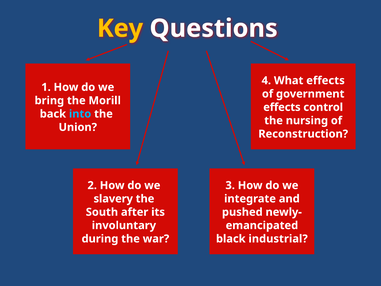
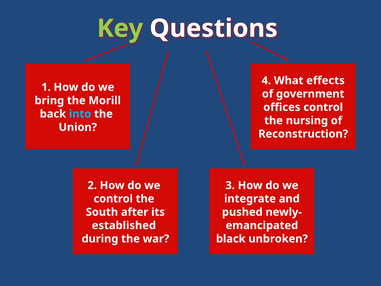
Key colour: yellow -> light green (120, 28)
effects: effects -> offices (282, 107)
slavery: slavery -> control (113, 199)
involuntary: involuntary -> established (124, 225)
industrial: industrial -> unbroken (278, 239)
